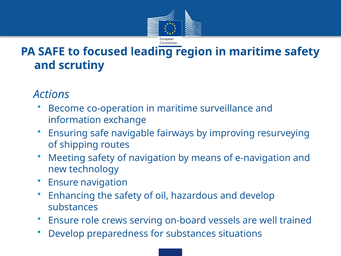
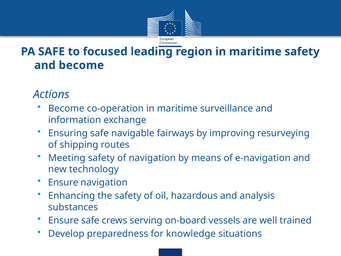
and scrutiny: scrutiny -> become (81, 65)
and develop: develop -> analysis (257, 196)
Ensure role: role -> safe (90, 220)
for substances: substances -> knowledge (191, 234)
